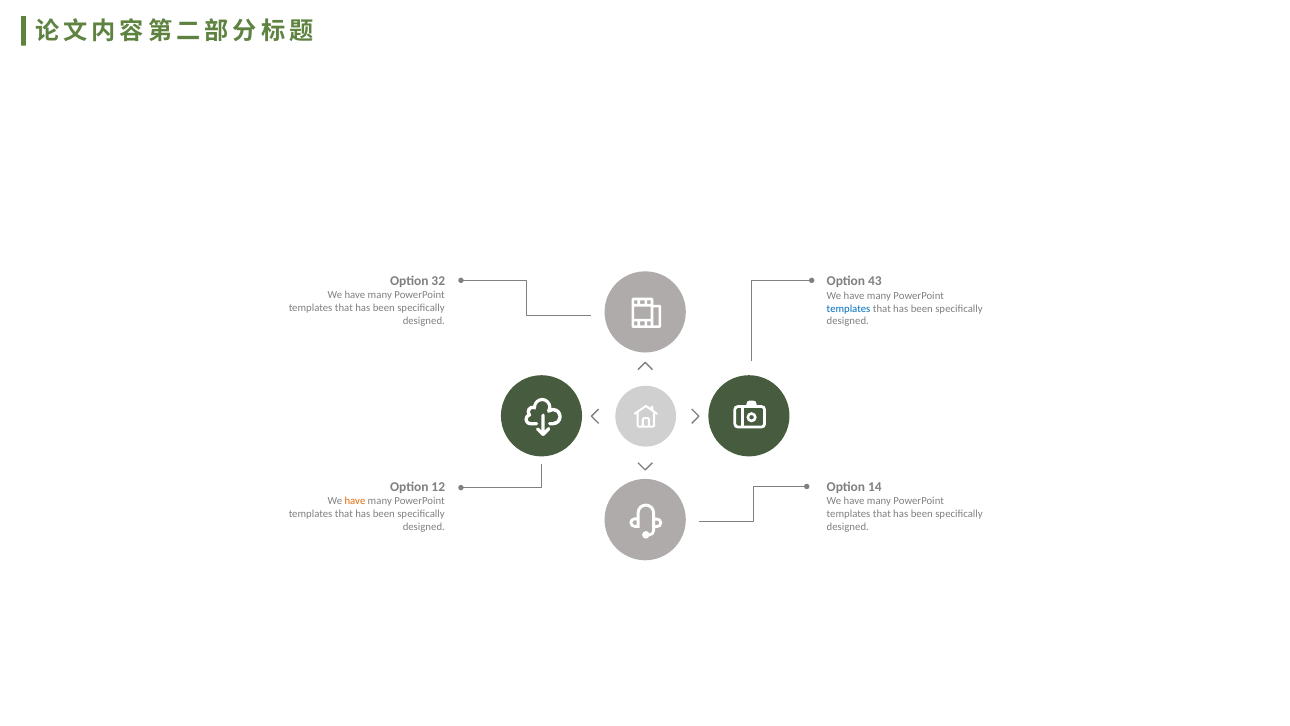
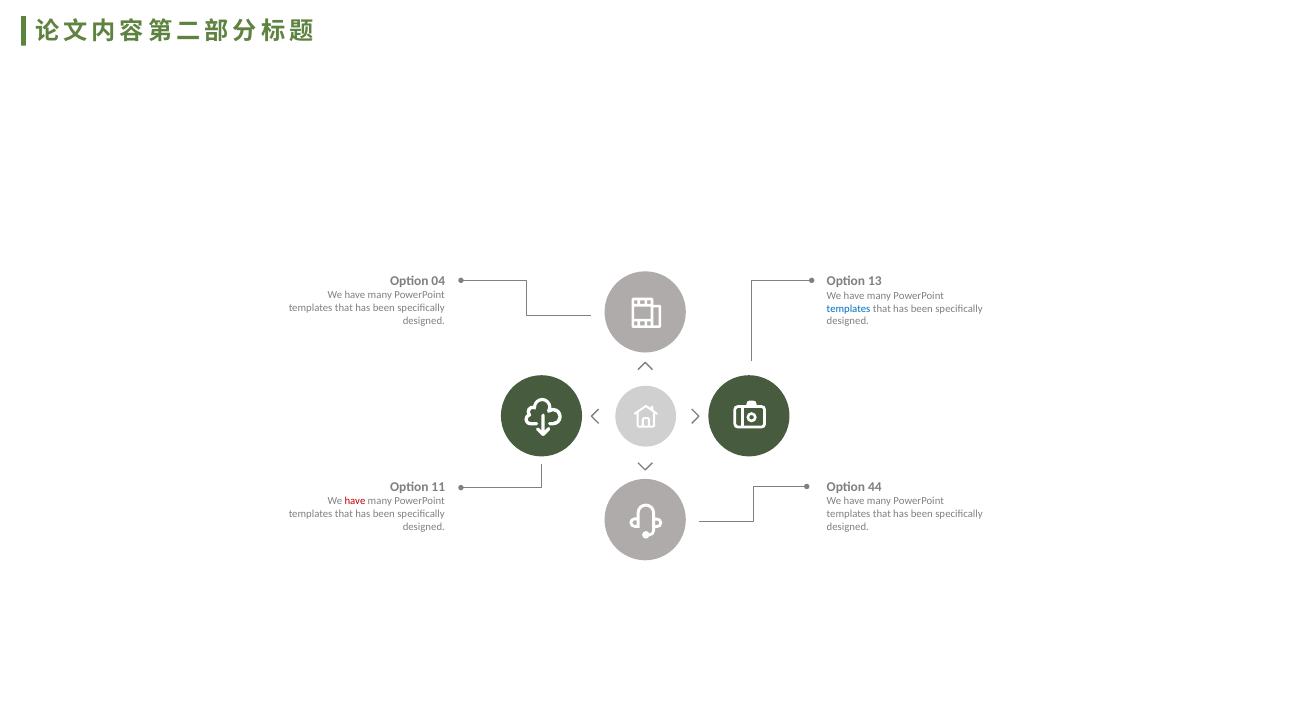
32: 32 -> 04 (438, 281)
43: 43 -> 13 (875, 281)
12: 12 -> 11 (438, 487)
14: 14 -> 44 (875, 487)
have colour: orange -> red (355, 501)
